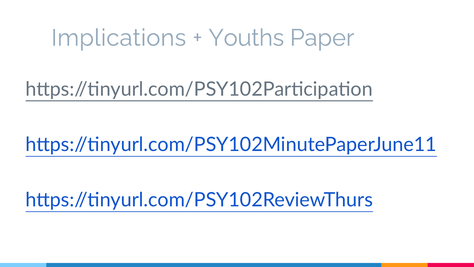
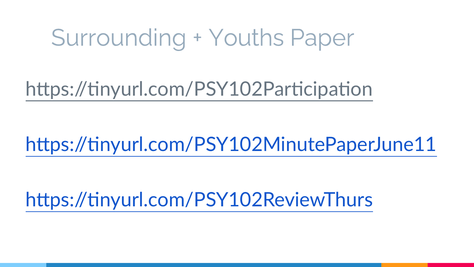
Implications: Implications -> Surrounding (119, 38)
